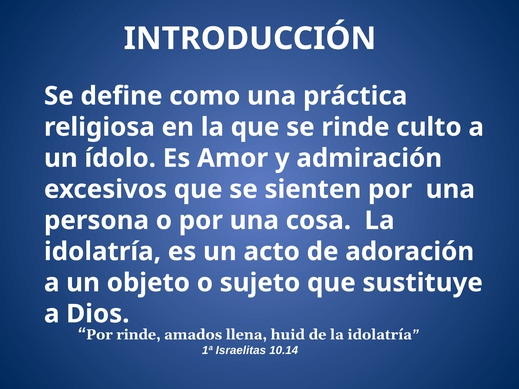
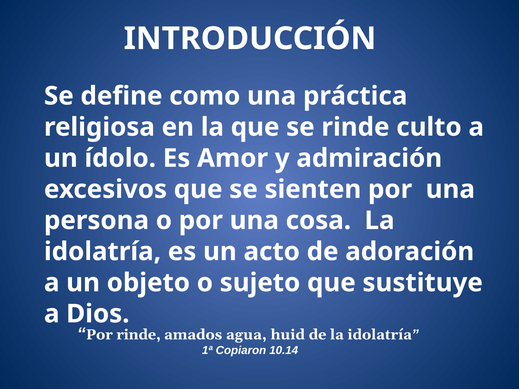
llena: llena -> agua (246, 335)
Israelitas: Israelitas -> Copiaron (241, 351)
